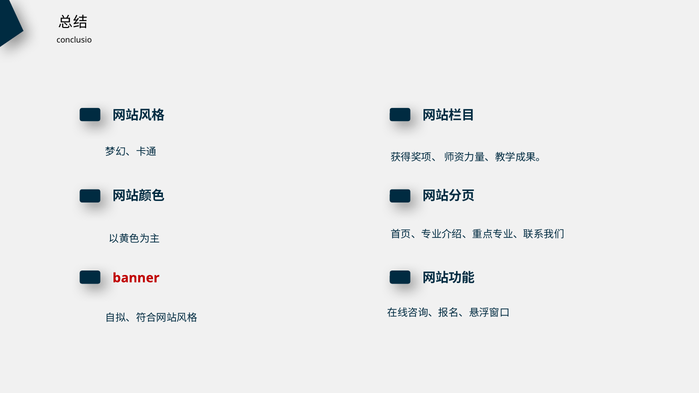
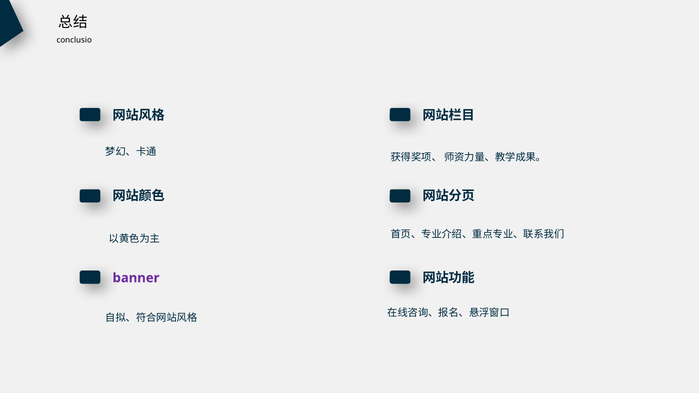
banner colour: red -> purple (136, 278)
